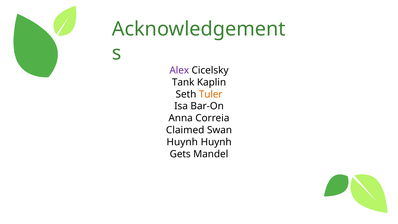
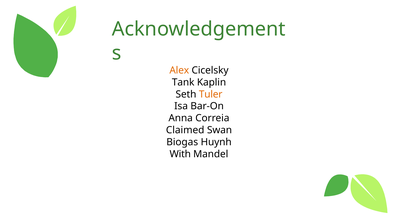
Alex colour: purple -> orange (179, 70)
Huynh: Huynh -> Biogas (182, 142)
Gets: Gets -> With (180, 154)
